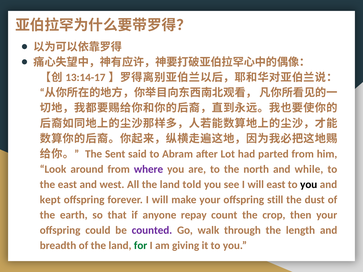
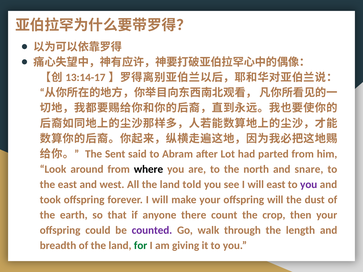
where colour: purple -> black (148, 169)
while: while -> snare (309, 169)
you colour: black -> purple (309, 185)
kept: kept -> took (50, 200)
offspring still: still -> will (275, 200)
repay: repay -> there (194, 215)
